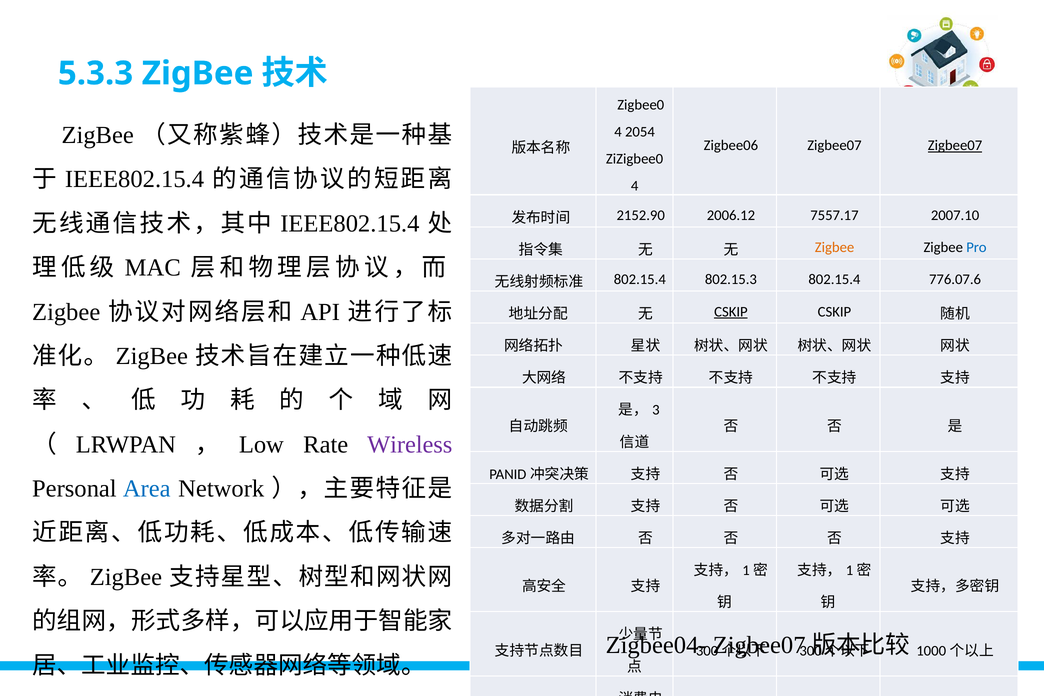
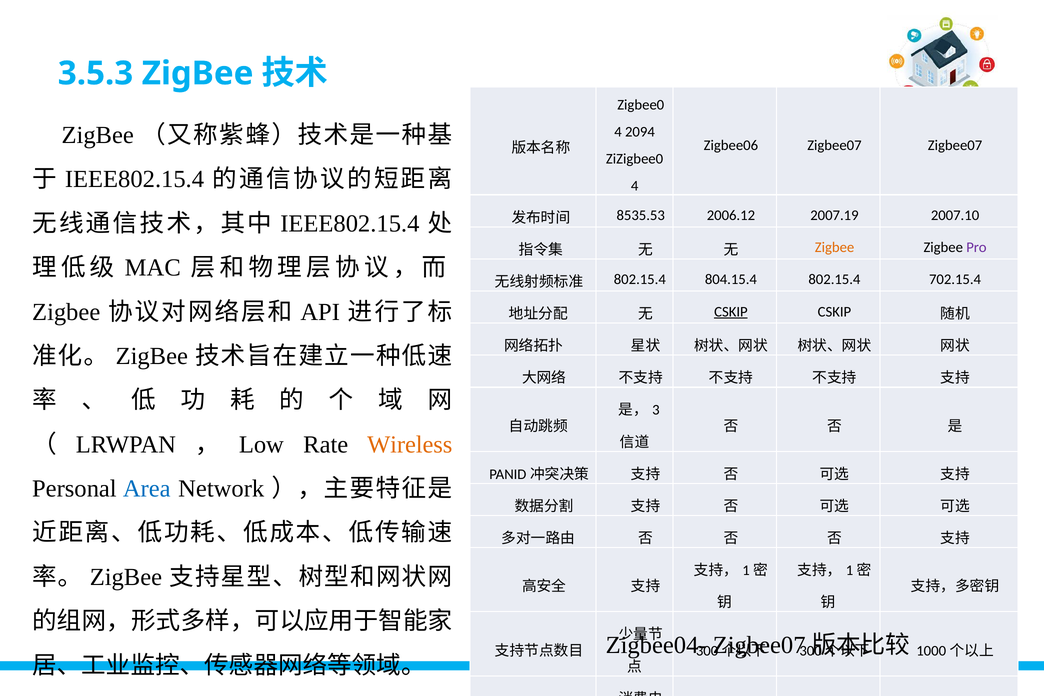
5.3.3: 5.3.3 -> 3.5.3 (96, 73)
2054: 2054 -> 2094 (640, 132)
Zigbee07 underline: present -> none (955, 145)
2152.90: 2152.90 -> 8535.53 (641, 215)
7557.17: 7557.17 -> 2007.19 (834, 215)
Pro colour: blue -> purple (976, 248)
802.15.3: 802.15.3 -> 804.15.4 (731, 280)
776.07.6: 776.07.6 -> 702.15.4 (955, 280)
Wireless colour: purple -> orange (410, 444)
